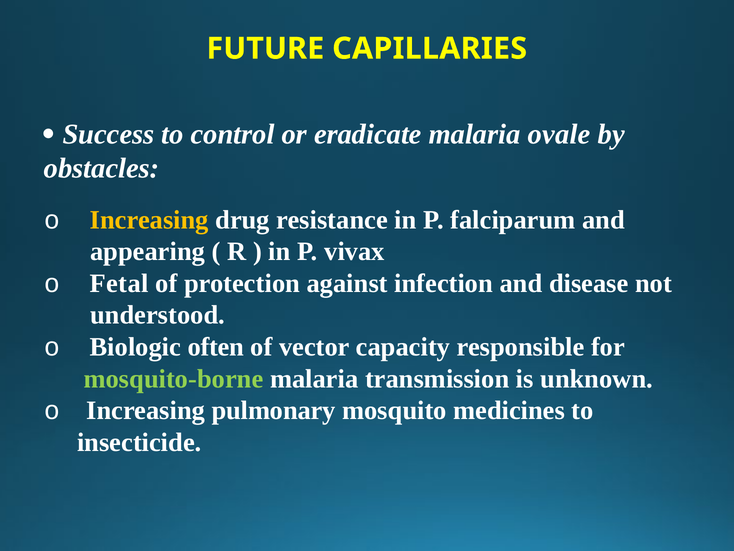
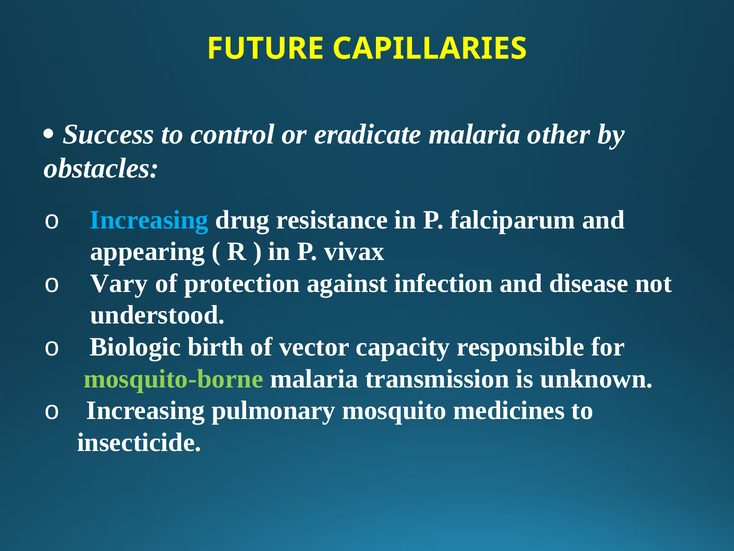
ovale: ovale -> other (559, 134)
Increasing colour: yellow -> light blue (149, 220)
Fetal: Fetal -> Vary (119, 283)
often: often -> birth (216, 347)
